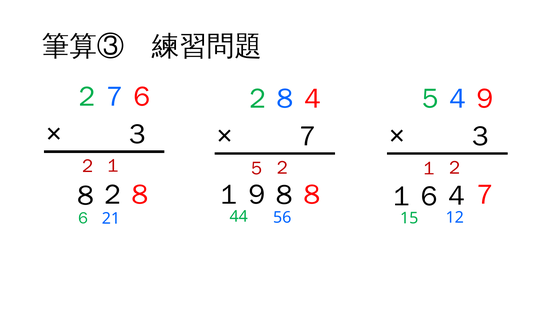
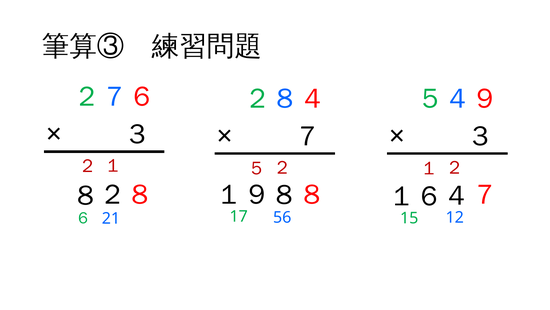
44: 44 -> 17 (239, 216)
